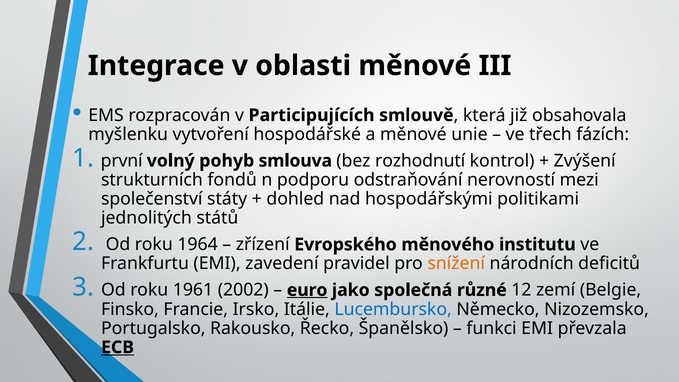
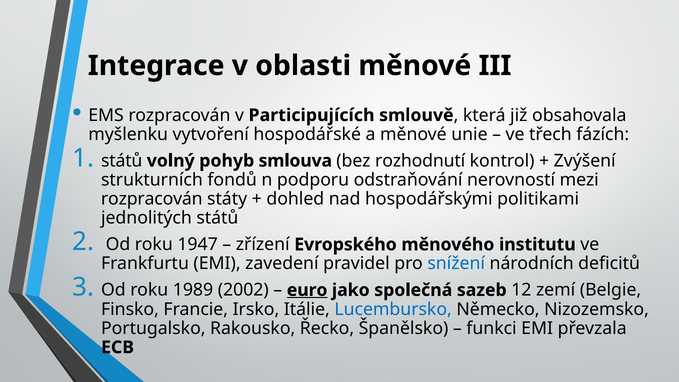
první: první -> států (122, 161)
společenství: společenství -> rozpracován (152, 199)
1964: 1964 -> 1947 (198, 244)
snížení colour: orange -> blue (456, 264)
1961: 1961 -> 1989 (193, 290)
různé: různé -> sazeb (482, 290)
ECB underline: present -> none (118, 347)
